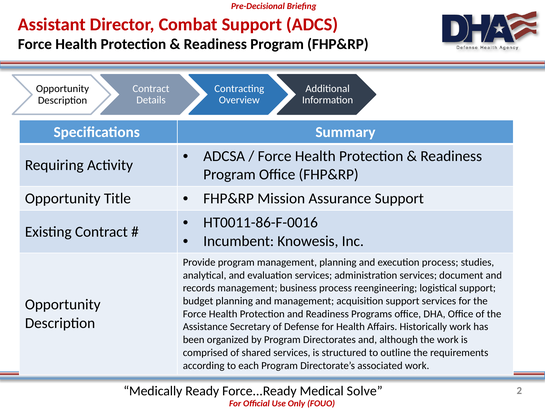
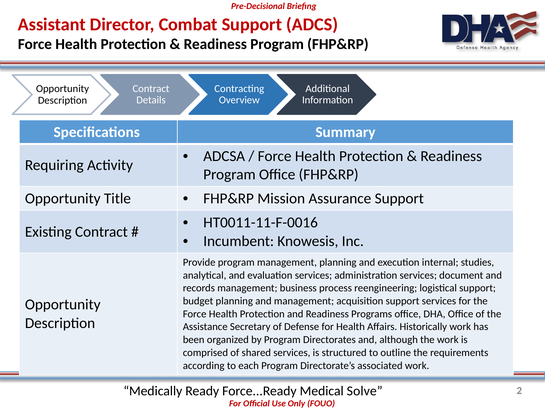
HT0011-86-F-0016: HT0011-86-F-0016 -> HT0011-11-F-0016 (261, 222)
execution process: process -> internal (440, 262)
